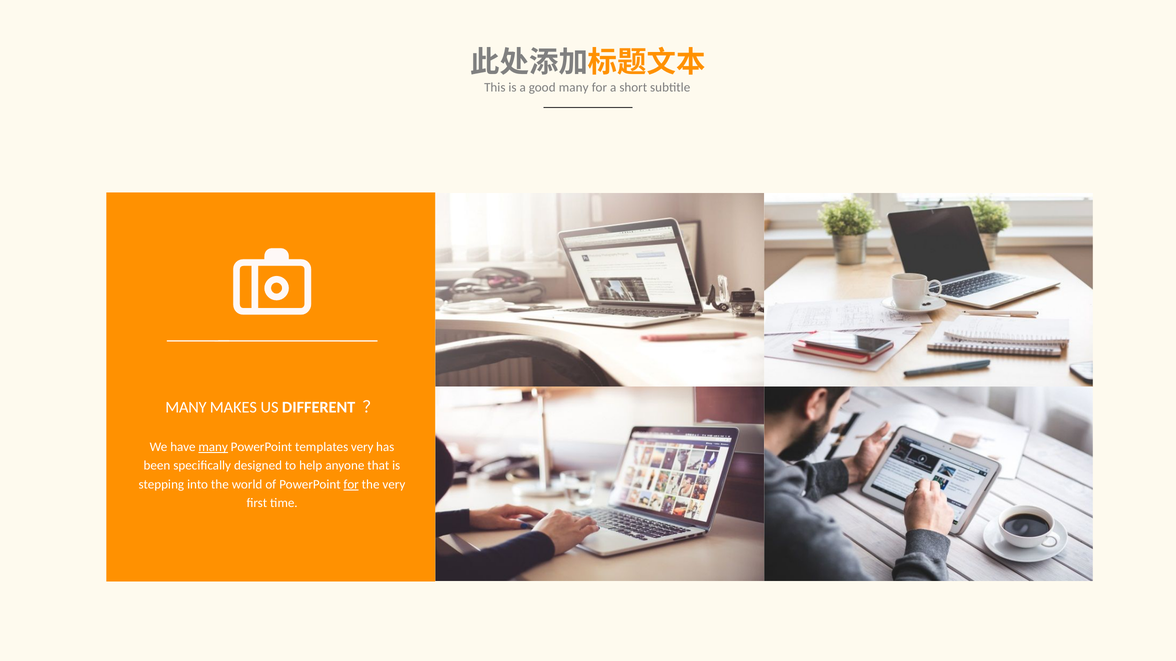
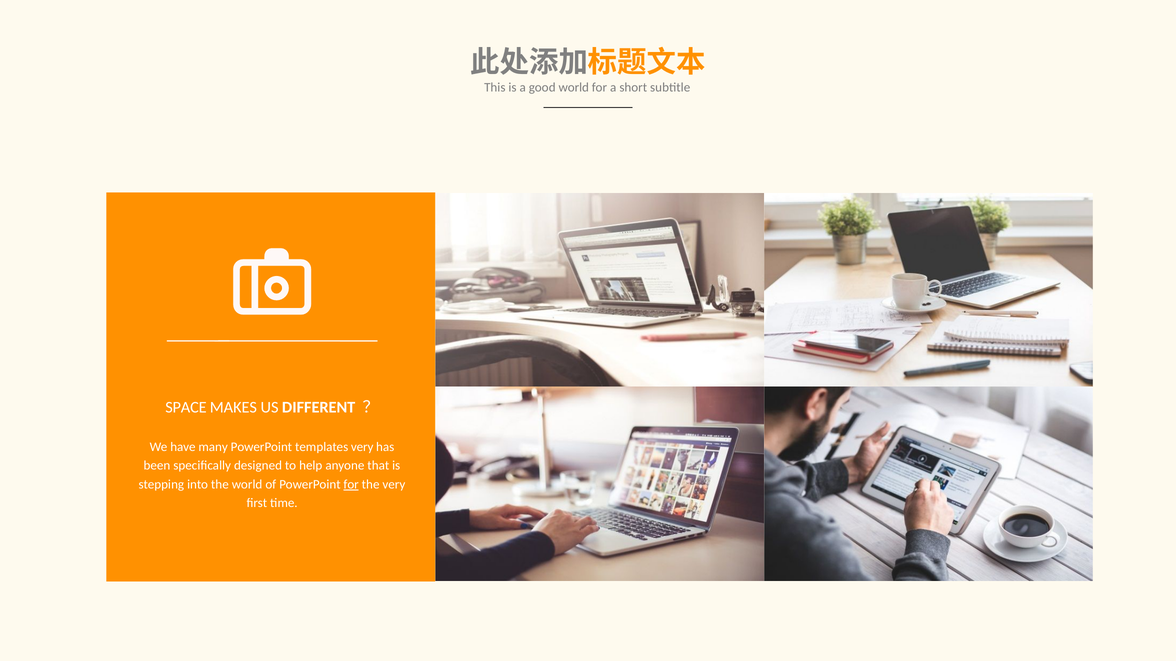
good many: many -> world (574, 88)
MANY: MANY -> SPACE (186, 408)
many underline: present -> none (213, 447)
